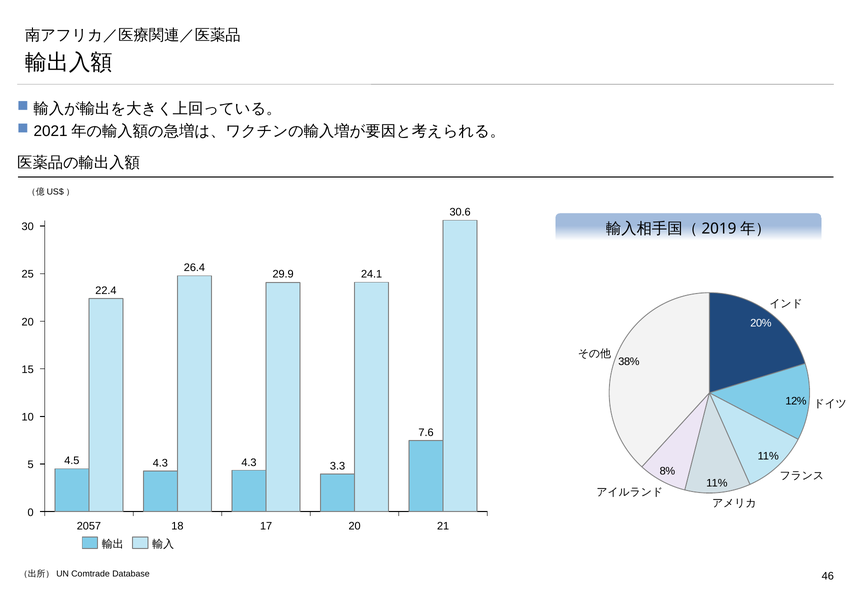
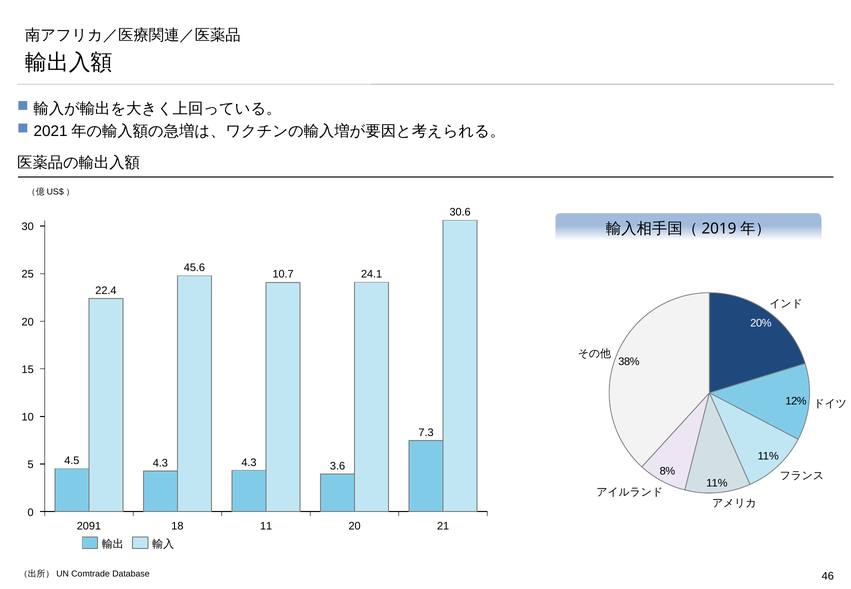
26.4: 26.4 -> 45.6 (194, 268)
29.9: 29.9 -> 10.7 (283, 274)
7.6: 7.6 -> 7.3 (426, 433)
3.3: 3.3 -> 3.6 (338, 466)
2057: 2057 -> 2091 (89, 527)
17: 17 -> 11 (266, 527)
